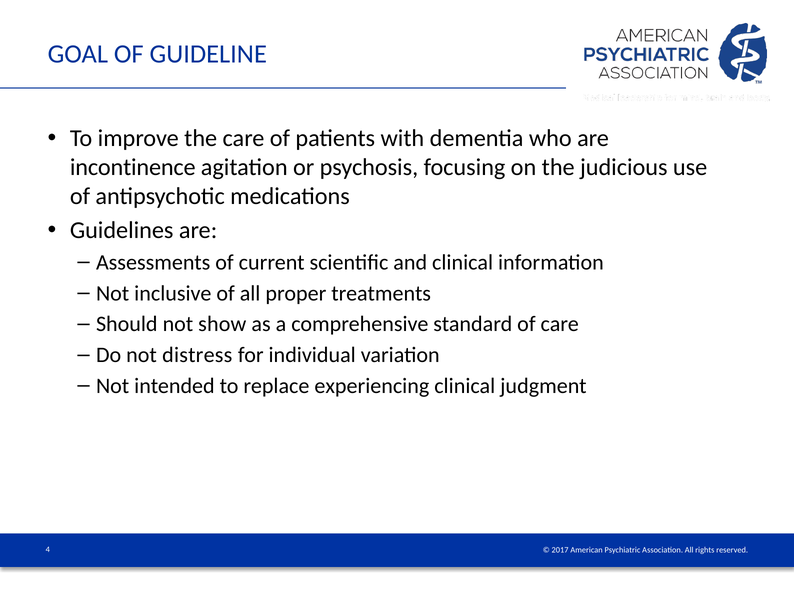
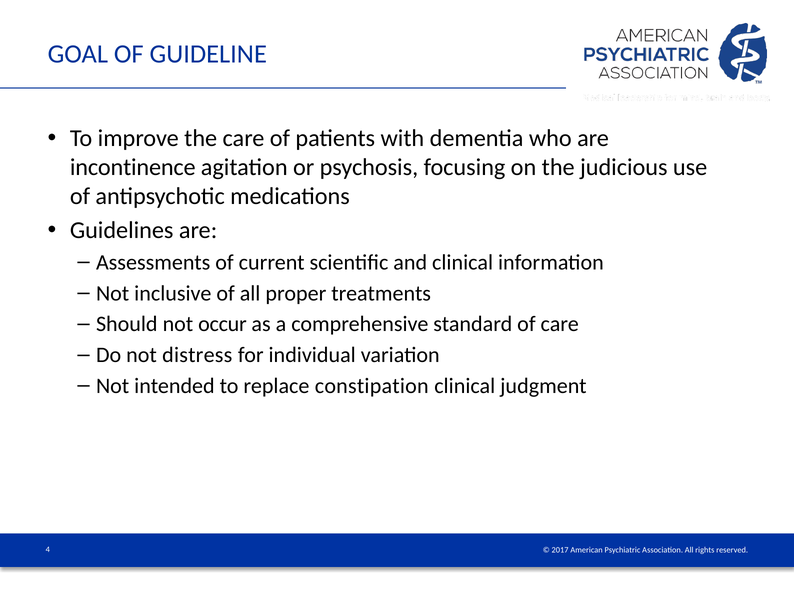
show: show -> occur (222, 324)
experiencing: experiencing -> constipation (372, 386)
